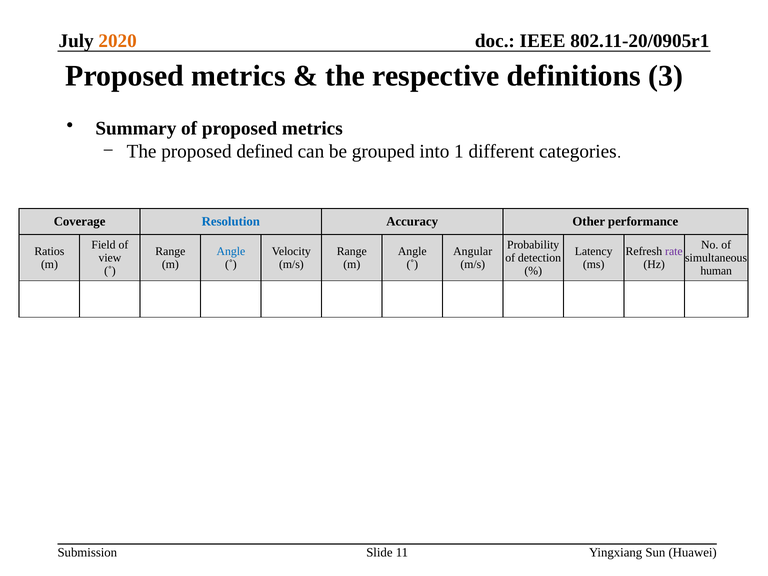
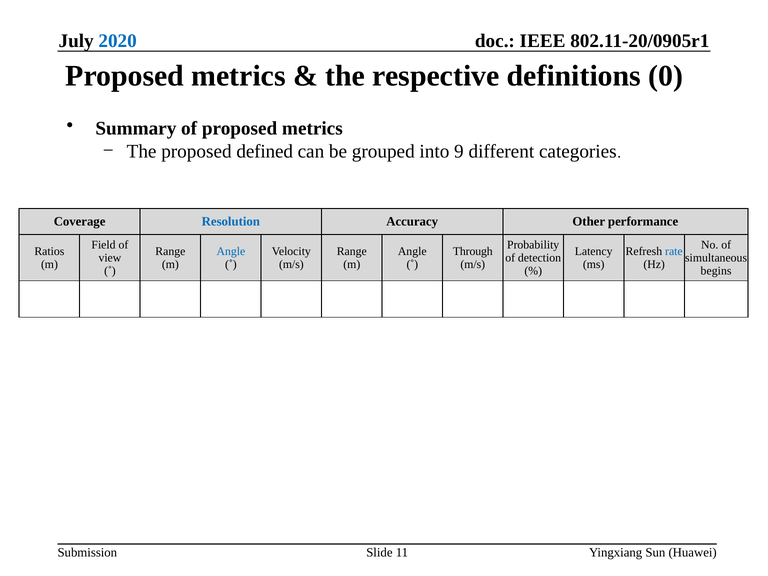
2020 colour: orange -> blue (118, 41)
3: 3 -> 0 (666, 76)
1: 1 -> 9 (459, 152)
Angular: Angular -> Through (473, 251)
rate colour: purple -> blue (674, 251)
human: human -> begins (716, 271)
